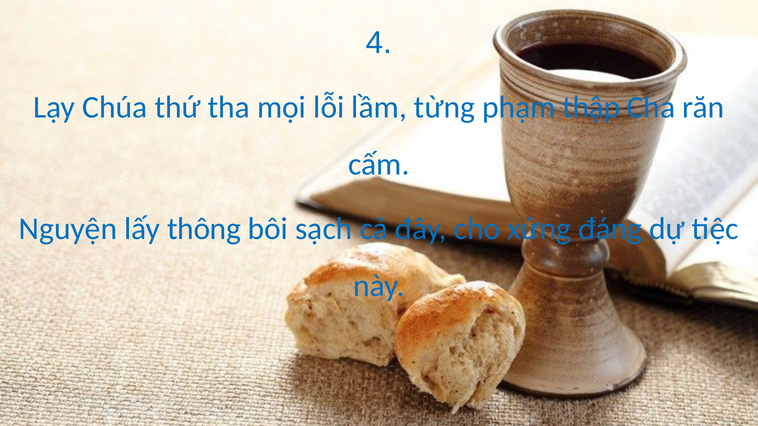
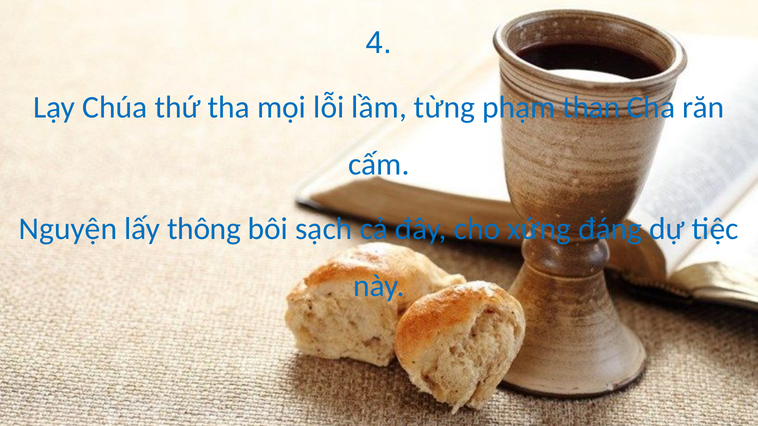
thập: thập -> than (591, 108)
